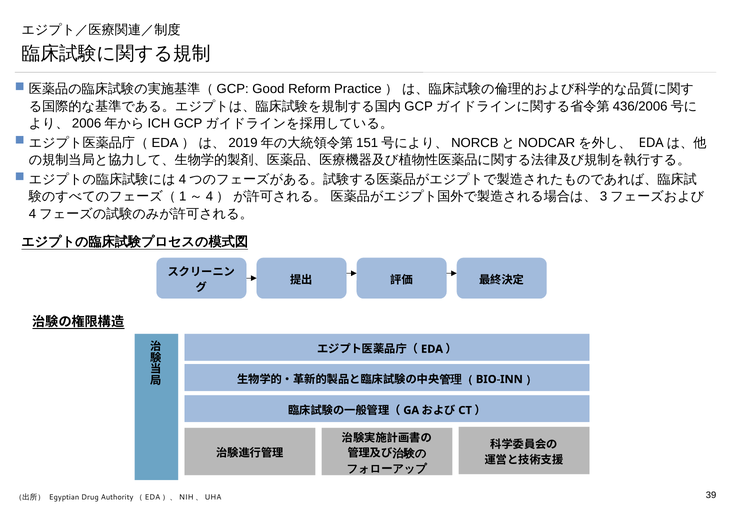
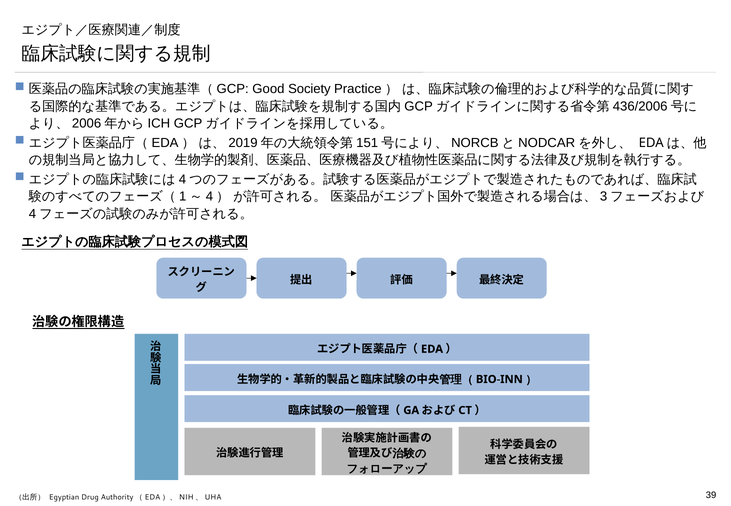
Reform: Reform -> Society (309, 89)
